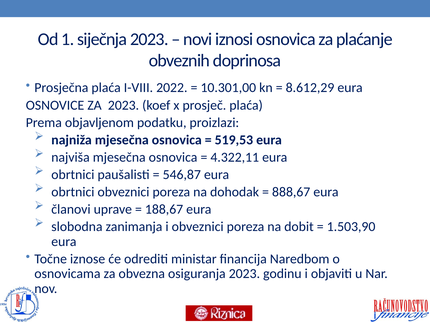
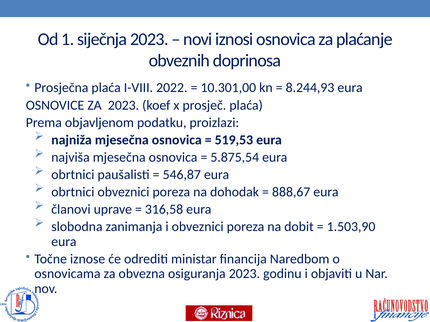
8.612,29: 8.612,29 -> 8.244,93 (310, 88)
4.322,11: 4.322,11 -> 5.875,54 (235, 158)
188,67: 188,67 -> 316,58 (164, 210)
